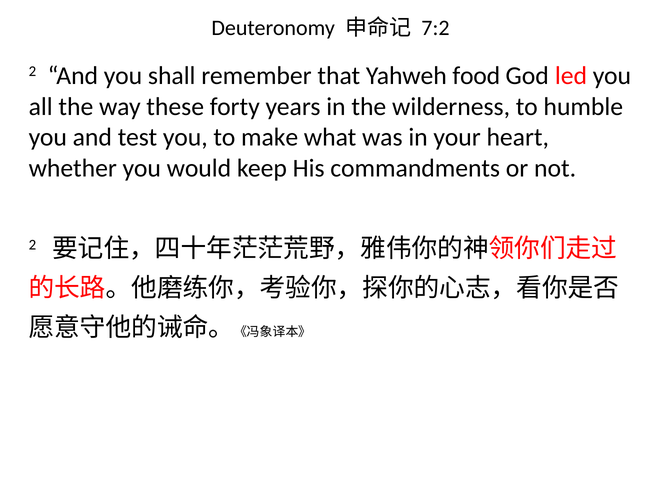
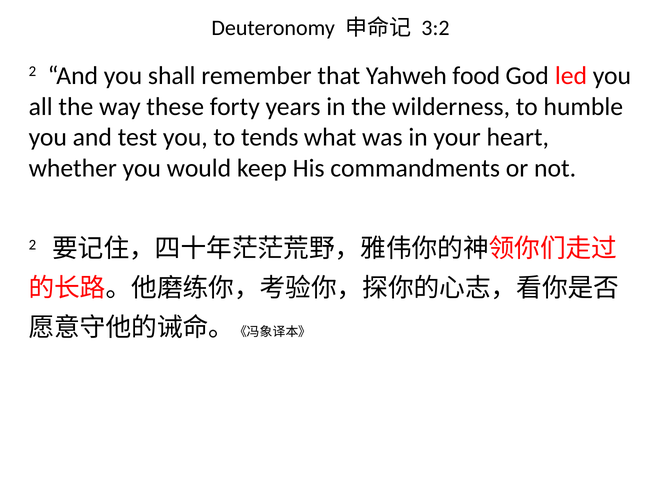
7:2: 7:2 -> 3:2 (435, 28)
make: make -> tends (270, 137)
